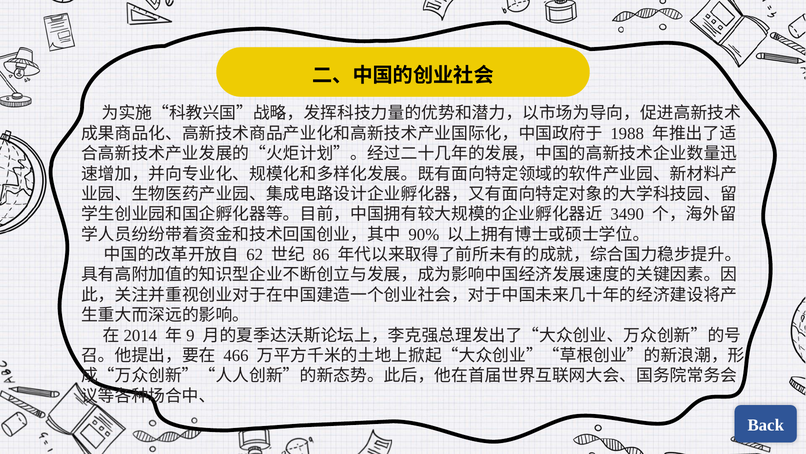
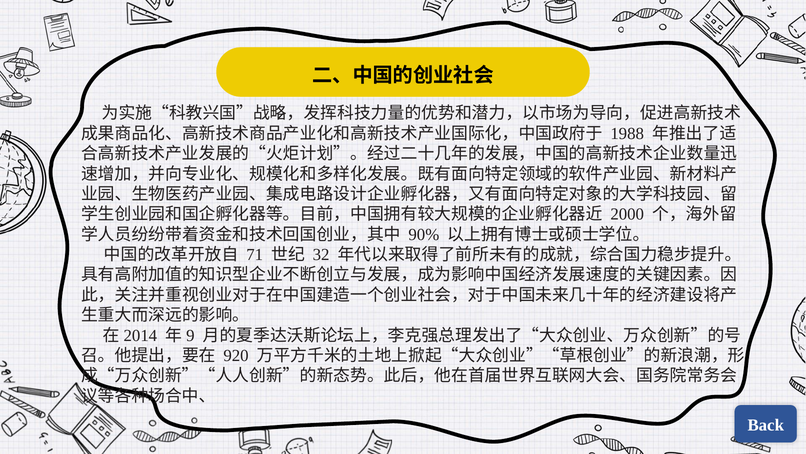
3490: 3490 -> 2000 (627, 214)
62: 62 -> 71 (255, 254)
86: 86 -> 32 (321, 254)
466: 466 -> 920 (236, 355)
